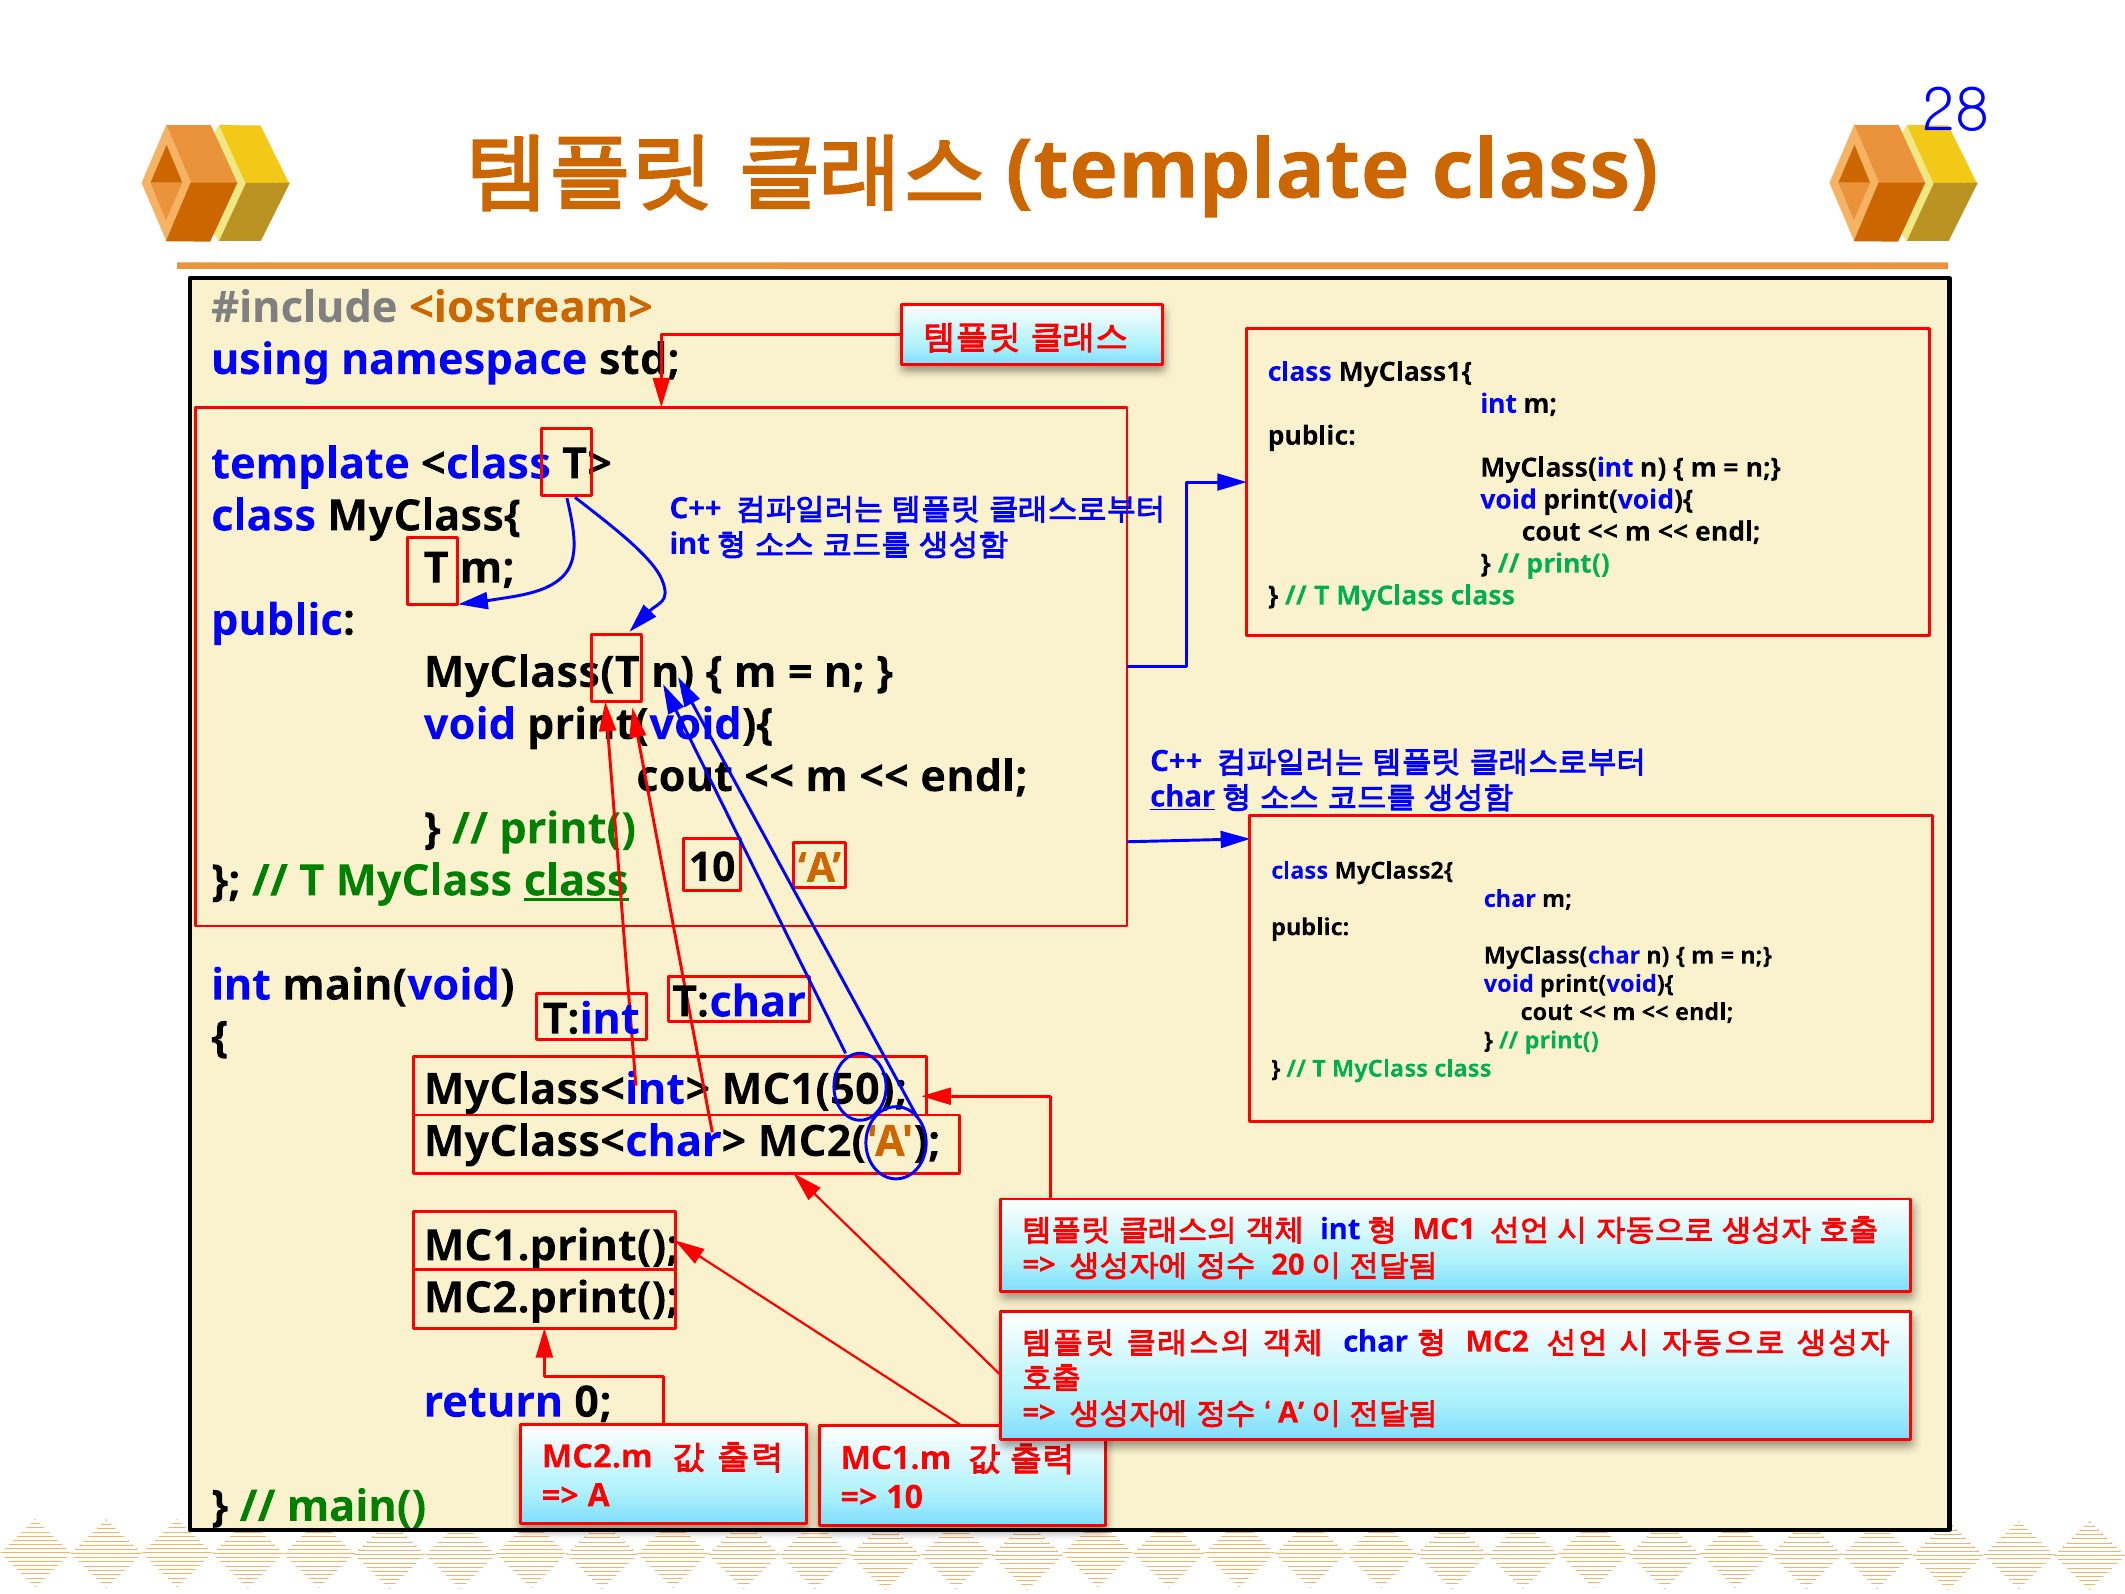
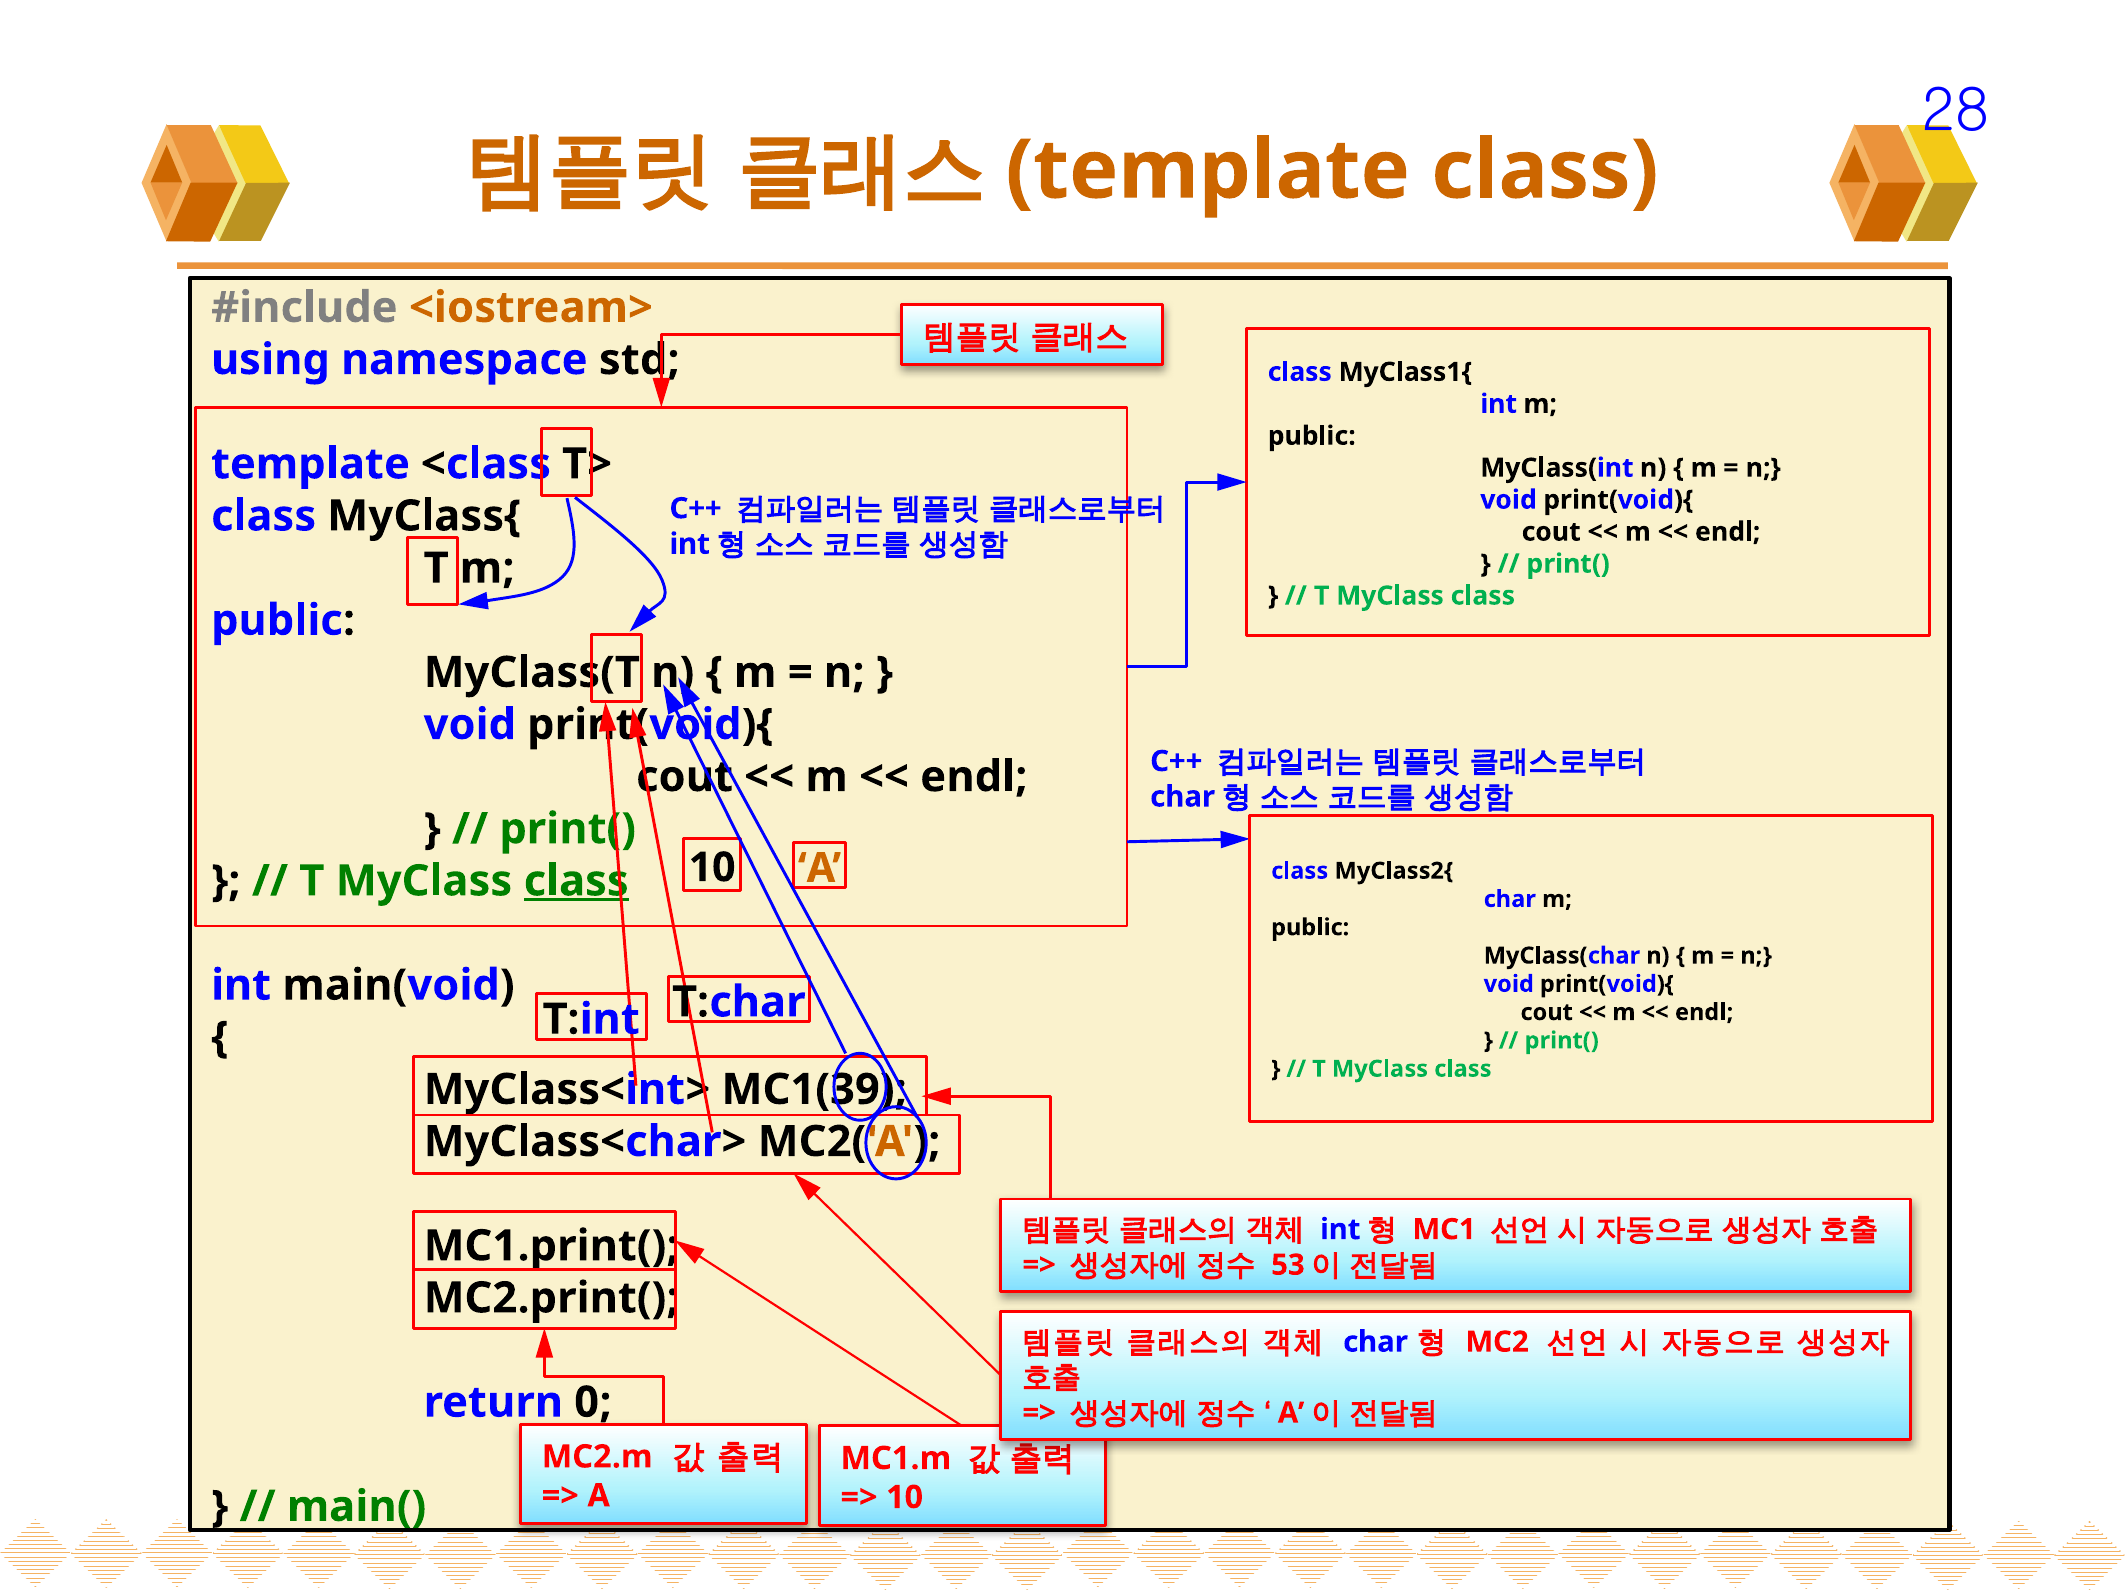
char underline: present -> none (1183, 797)
MC1(50: MC1(50 -> MC1(39 (814, 1089)
20: 20 -> 53 (1288, 1265)
